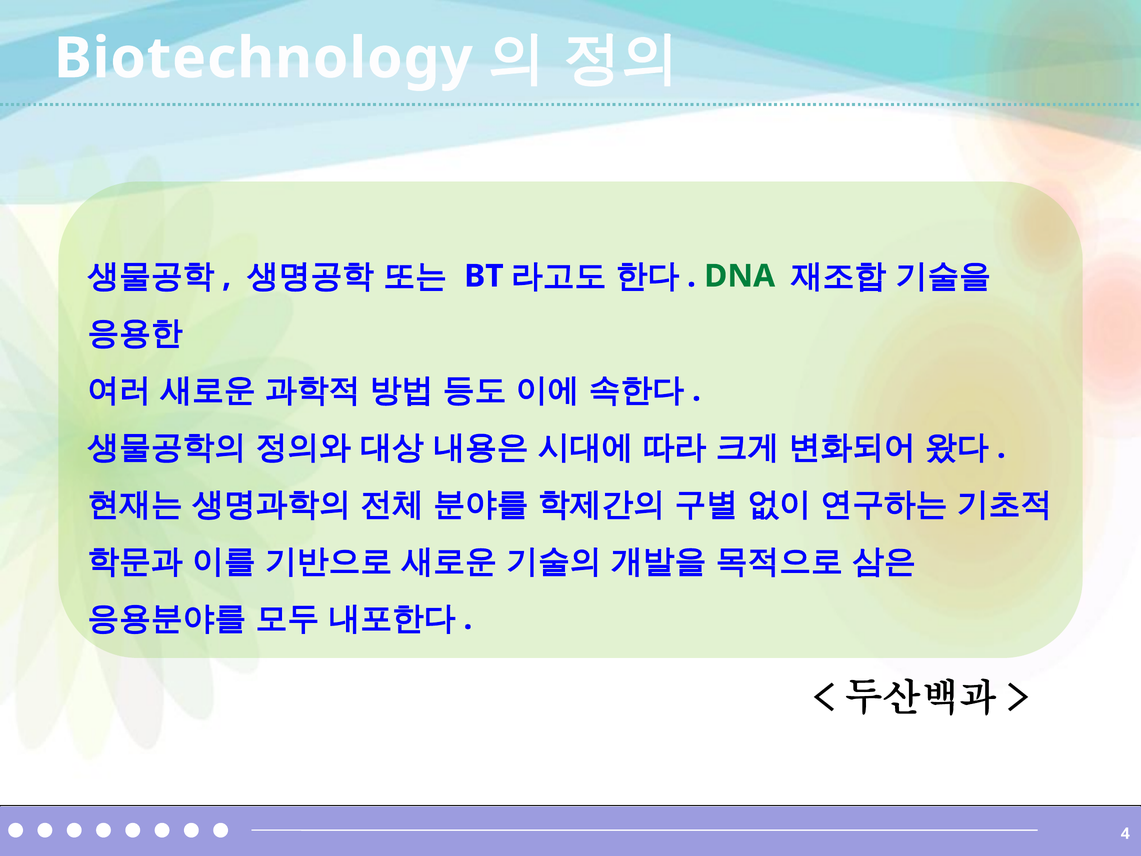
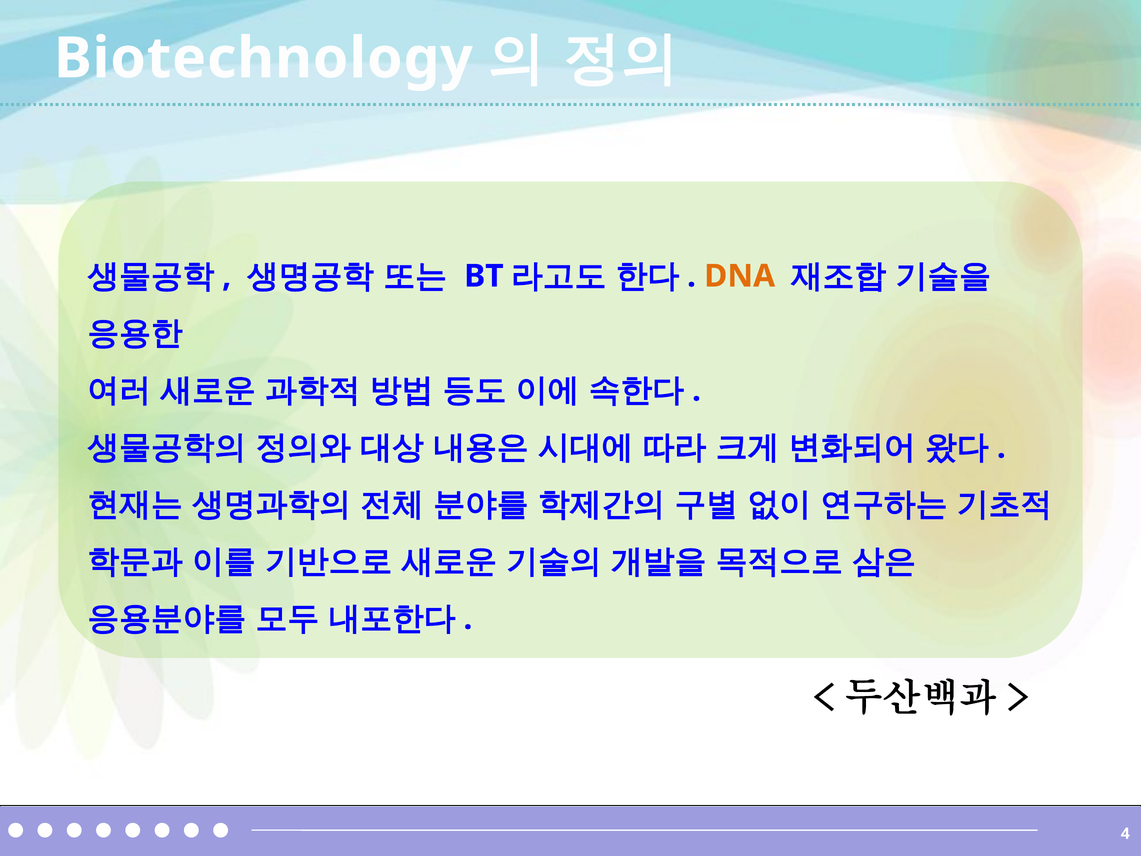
DNA colour: green -> orange (740, 276)
